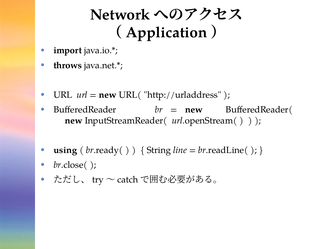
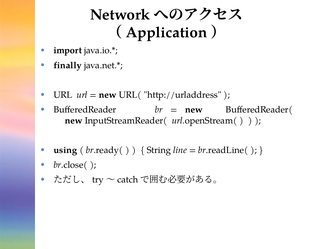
throws: throws -> finally (68, 65)
